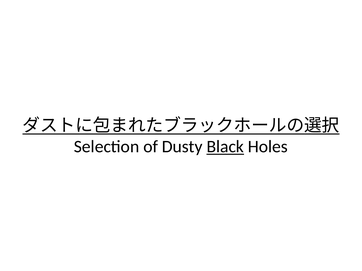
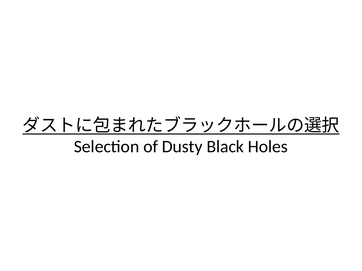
Black underline: present -> none (225, 147)
